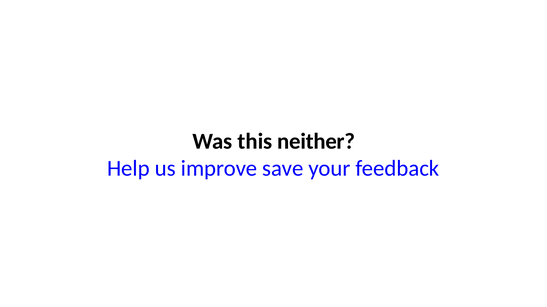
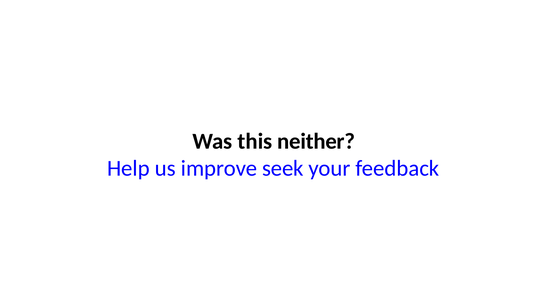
save: save -> seek (283, 169)
